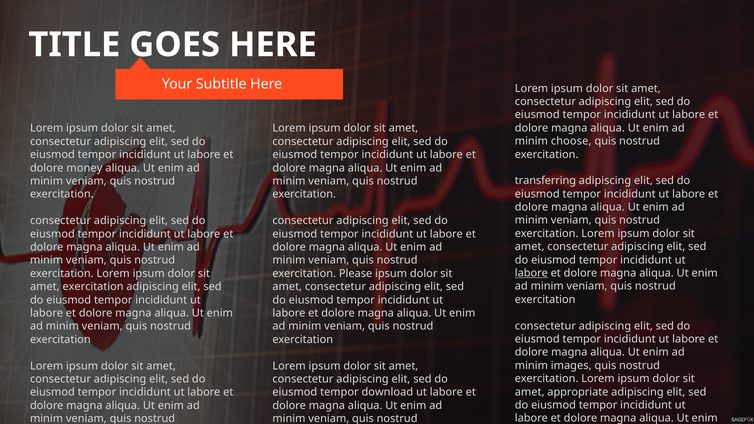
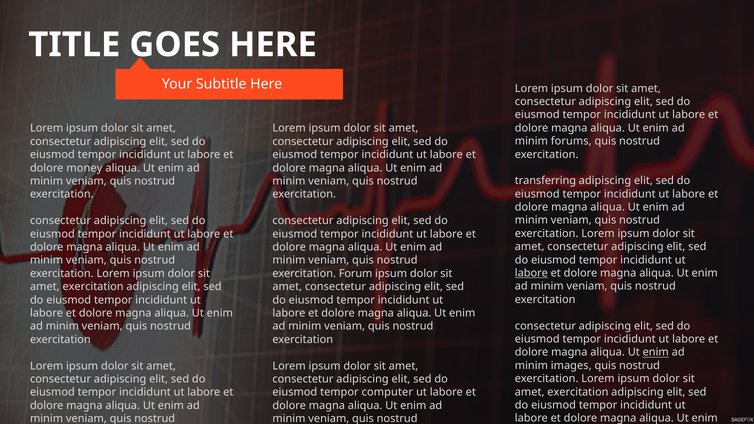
choose: choose -> forums (571, 141)
Please: Please -> Forum (356, 274)
enim underline: none -> present (656, 352)
appropriate: appropriate -> exercitation (578, 392)
download: download -> computer (387, 392)
